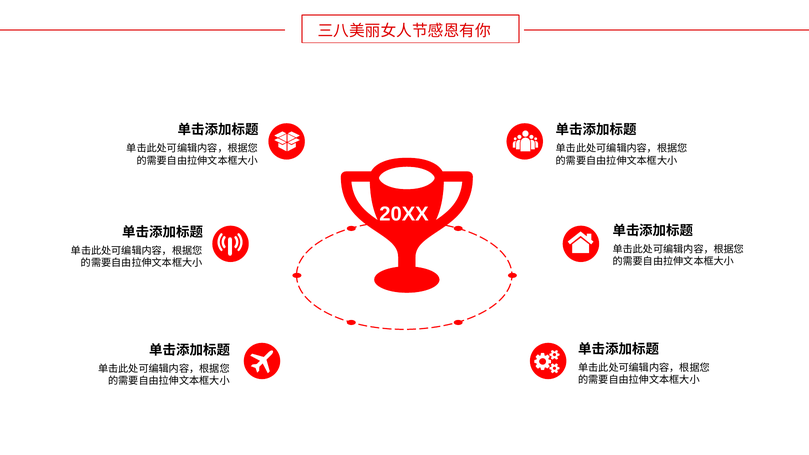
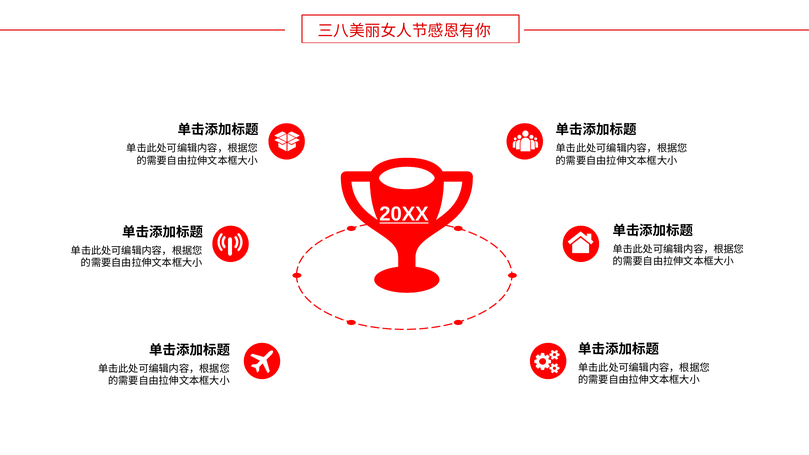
20XX underline: none -> present (404, 214)
